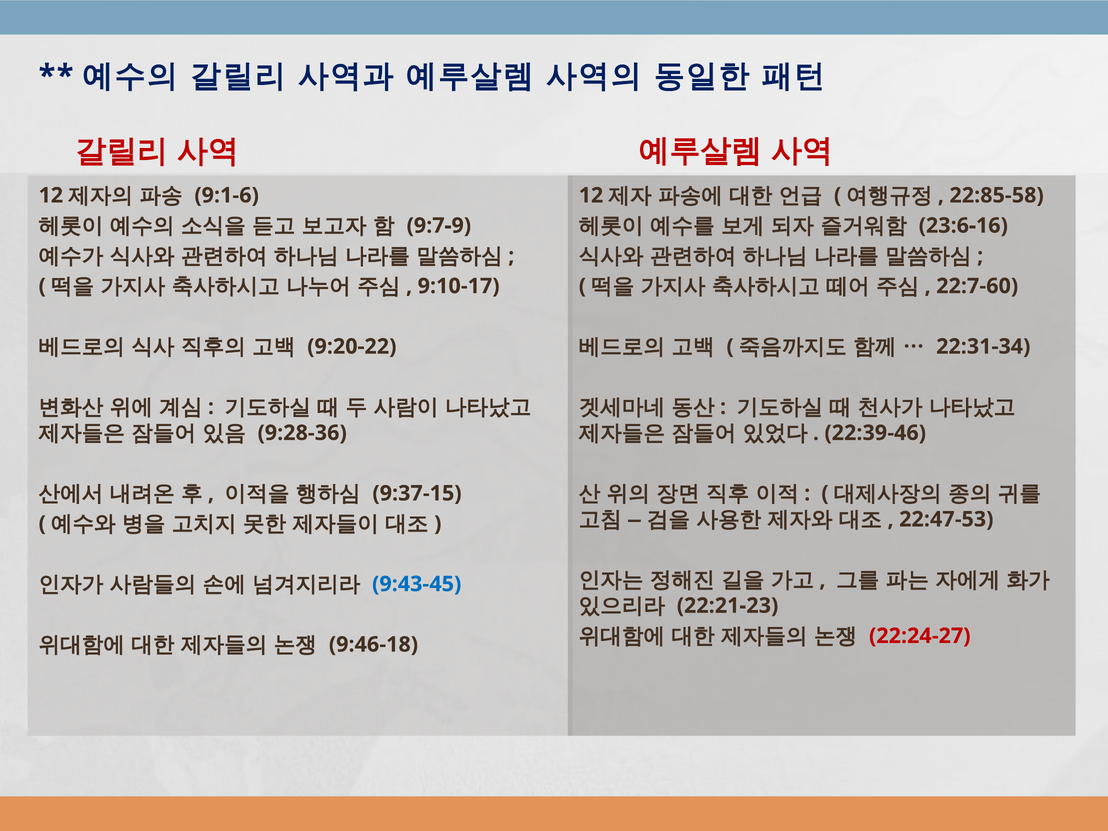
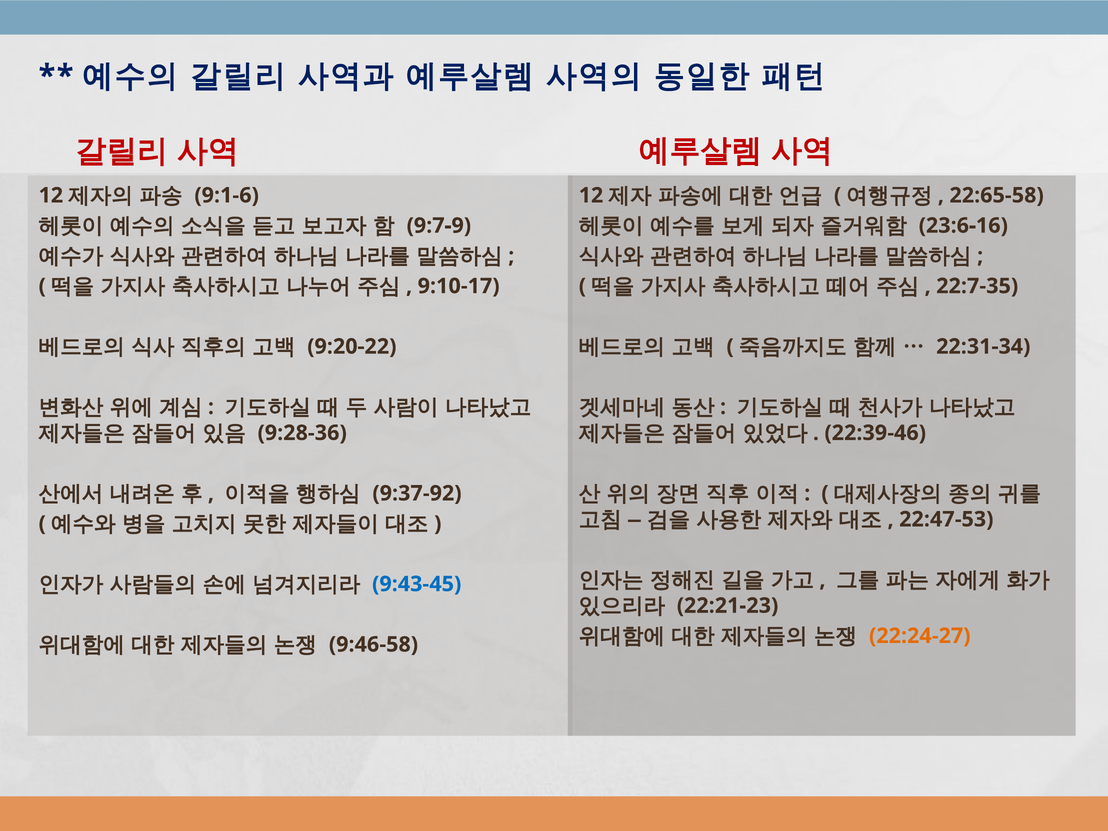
22:85-58: 22:85-58 -> 22:65-58 (997, 195)
22:7-60: 22:7-60 -> 22:7-35 (977, 286)
9:37-15: 9:37-15 -> 9:37-92 (417, 493)
22:24-27 colour: red -> orange (920, 636)
9:46-18: 9:46-18 -> 9:46-58 (373, 645)
